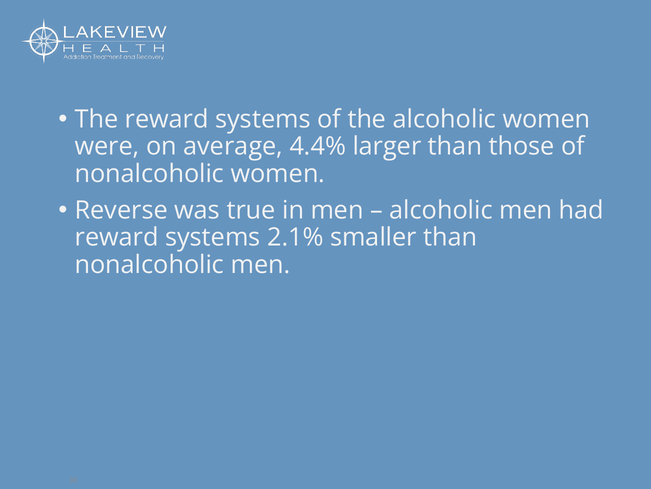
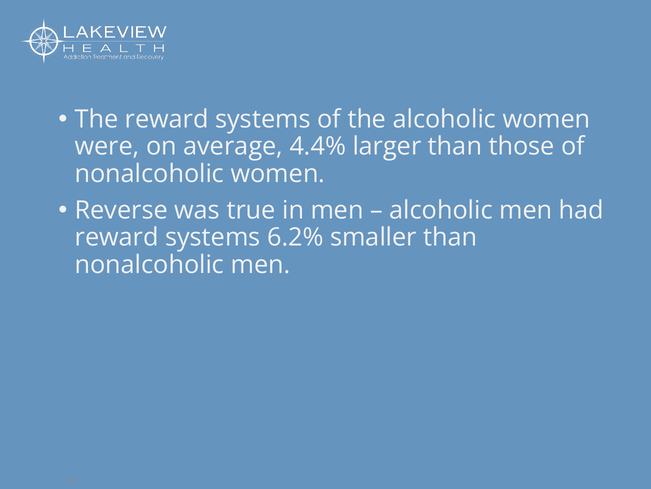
2.1%: 2.1% -> 6.2% (295, 237)
